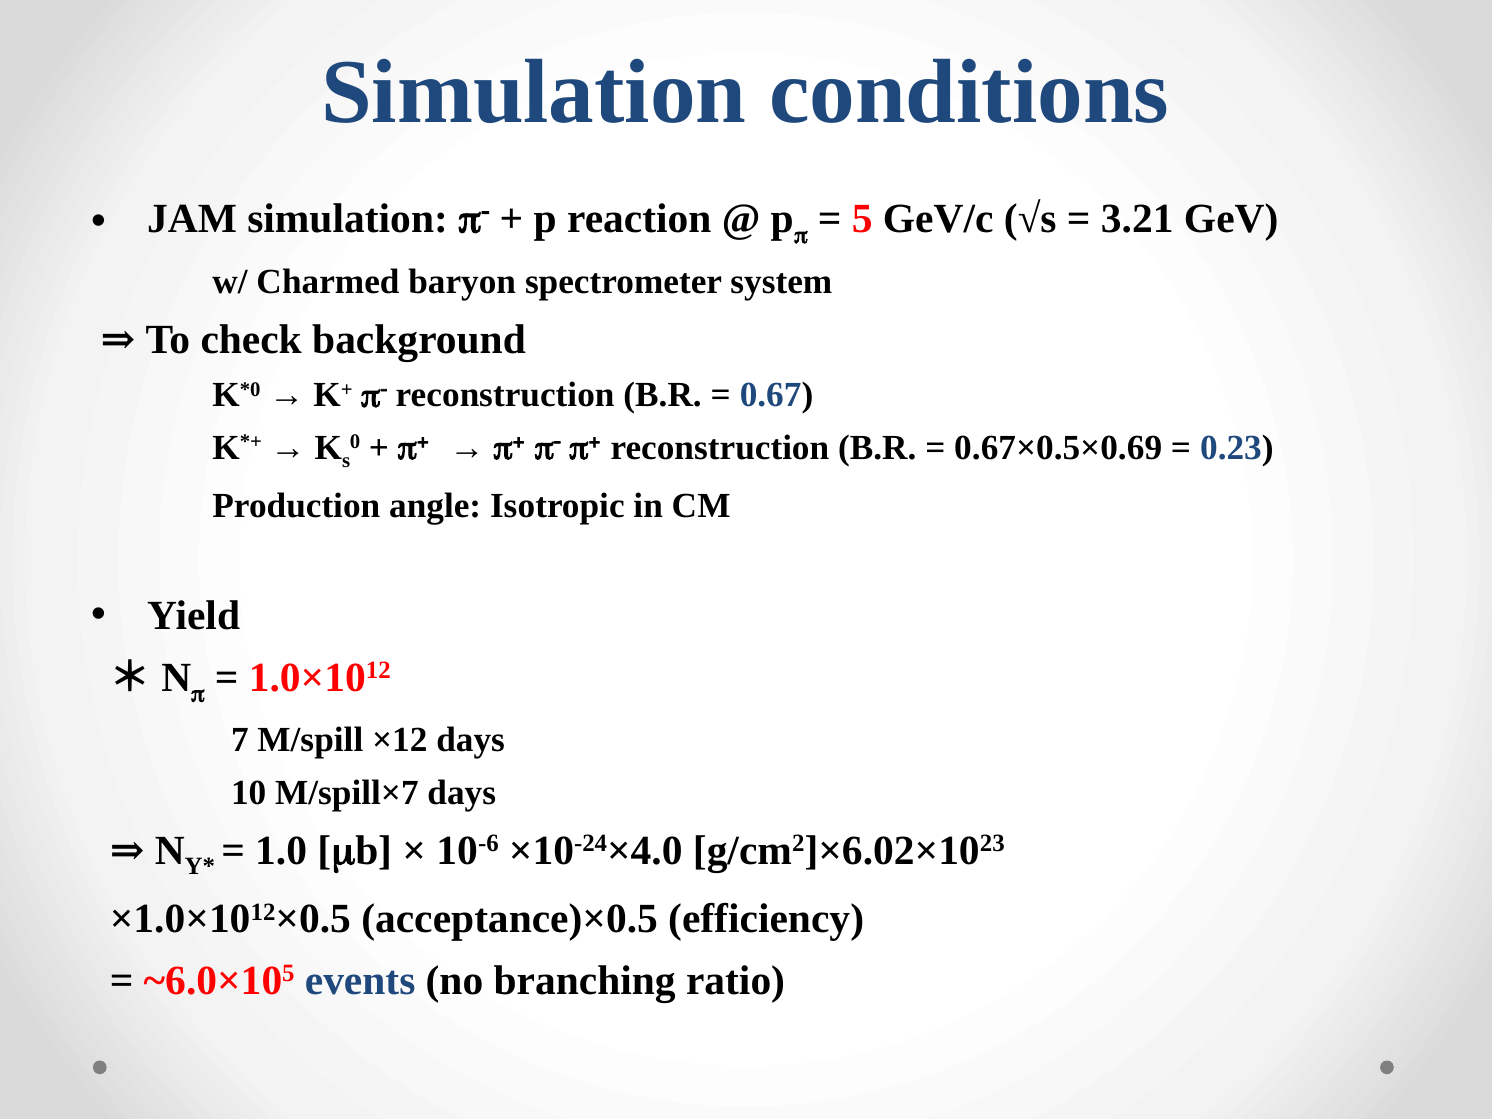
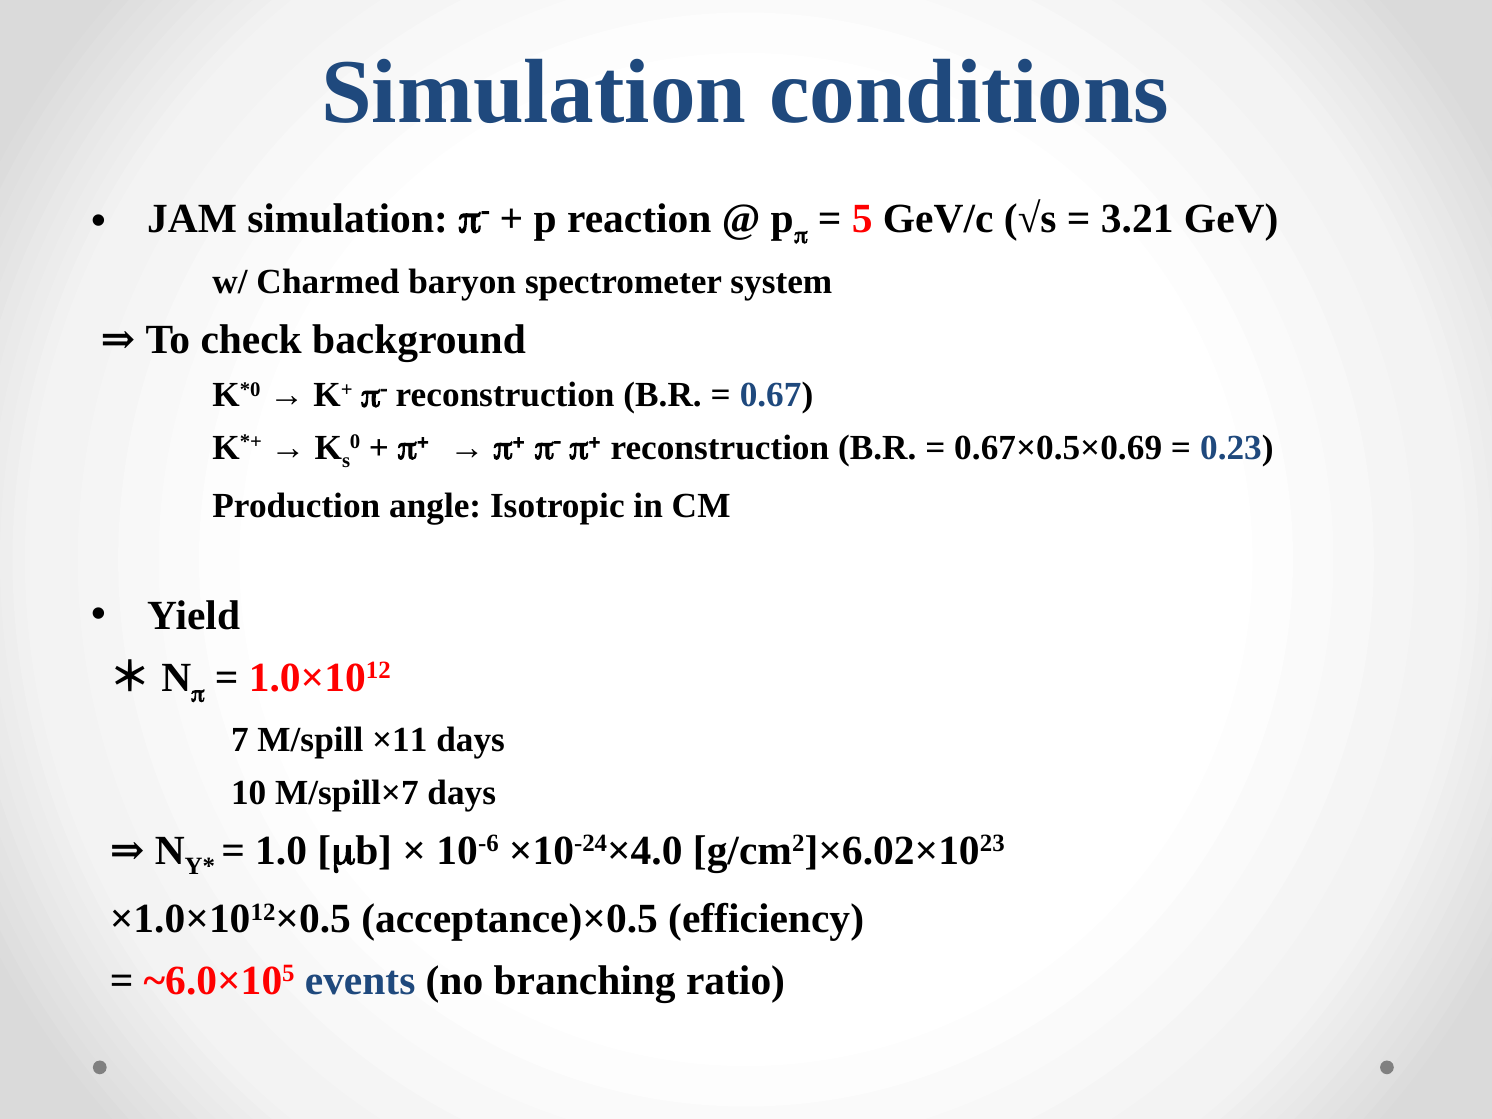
×12: ×12 -> ×11 (400, 740)
